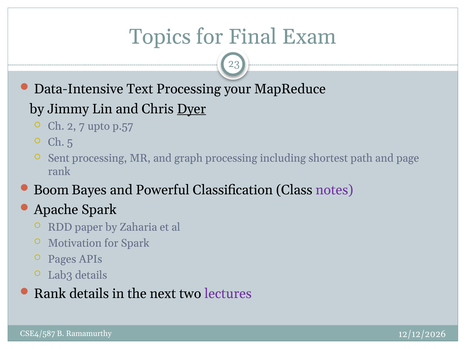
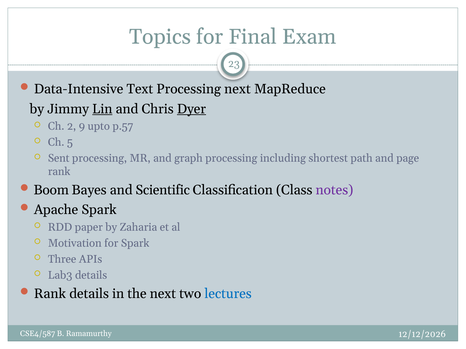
Processing your: your -> next (237, 89)
Lin underline: none -> present (102, 109)
7: 7 -> 9 (82, 126)
Powerful: Powerful -> Scientific (163, 190)
Pages: Pages -> Three (62, 260)
lectures colour: purple -> blue (228, 294)
